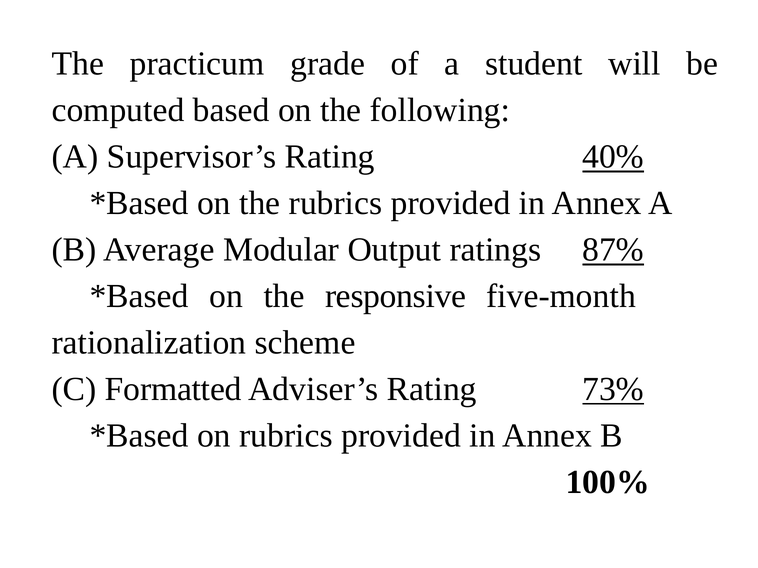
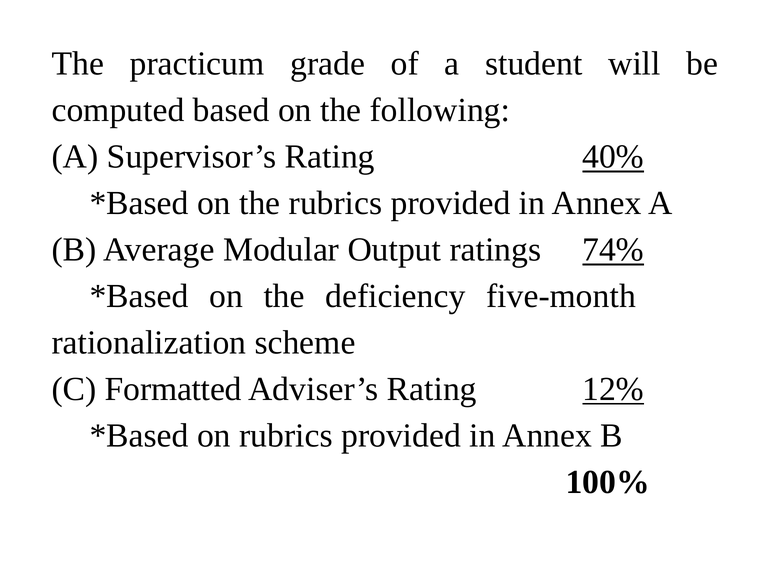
87%: 87% -> 74% (613, 250)
responsive: responsive -> deficiency (395, 296)
73%: 73% -> 12% (613, 389)
